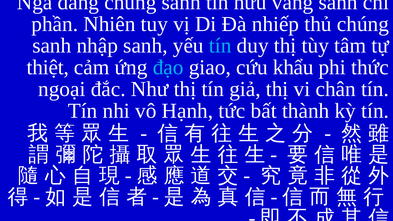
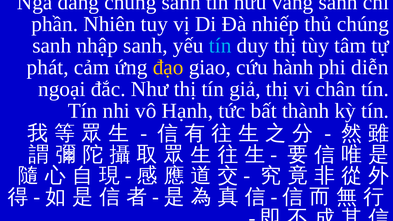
thiệt: thiệt -> phát (48, 67)
đạo colour: light blue -> yellow (168, 67)
khẩu: khẩu -> hành (293, 67)
thức: thức -> diễn (370, 67)
